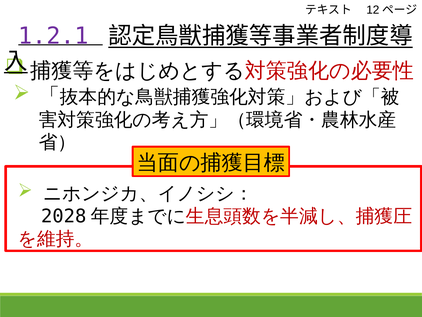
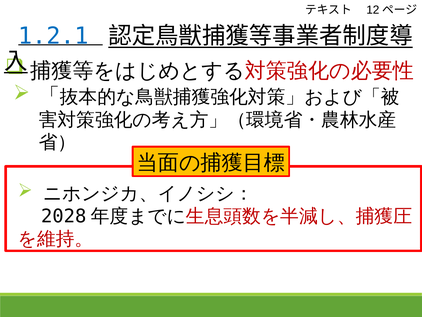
1.2.1 colour: purple -> blue (53, 36)
